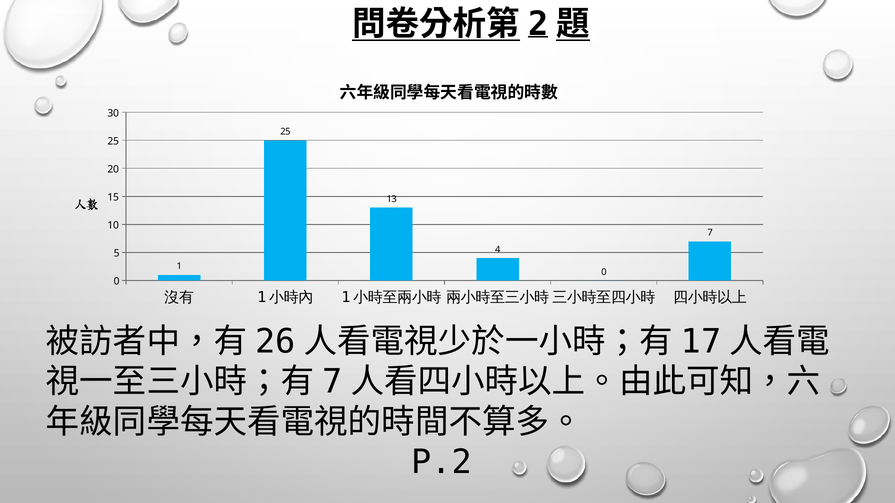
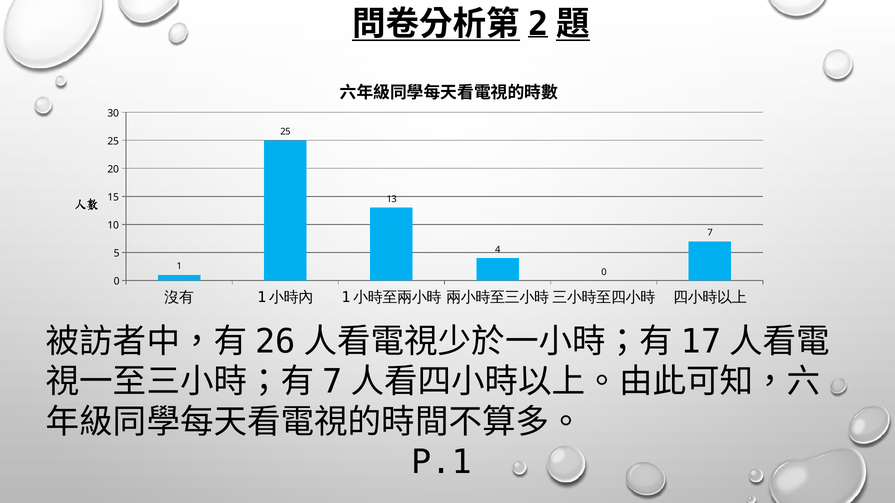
P.2: P.2 -> P.1 (441, 463)
